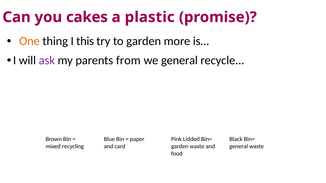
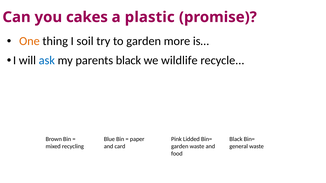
this: this -> soil (85, 41)
ask colour: purple -> blue (47, 61)
parents from: from -> black (128, 61)
we general: general -> wildlife (179, 61)
